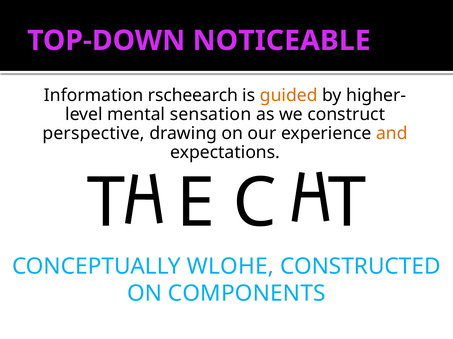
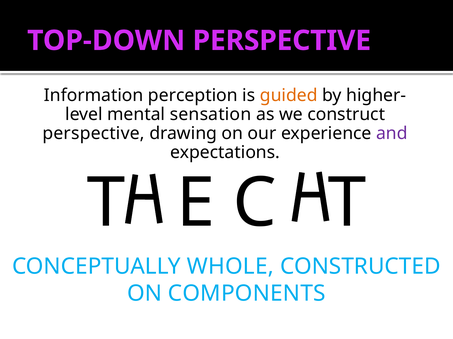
TOP-DOWN NOTICEABLE: NOTICEABLE -> PERSPECTIVE (282, 41)
rscheearch: rscheearch -> perception (193, 96)
and colour: orange -> purple (392, 134)
WLOHE: WLOHE -> WHOLE (230, 267)
